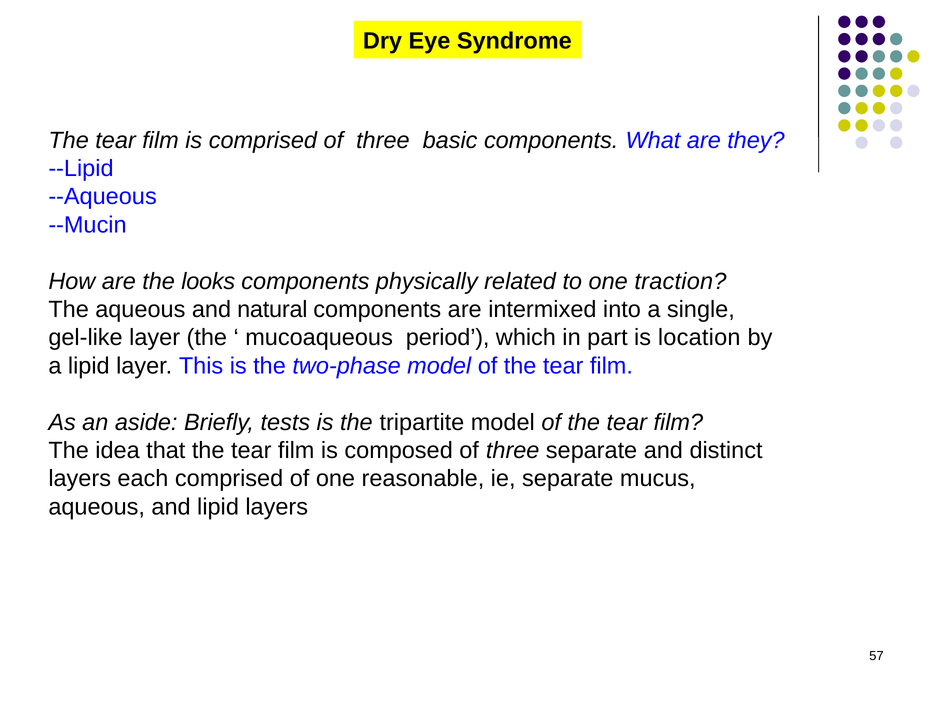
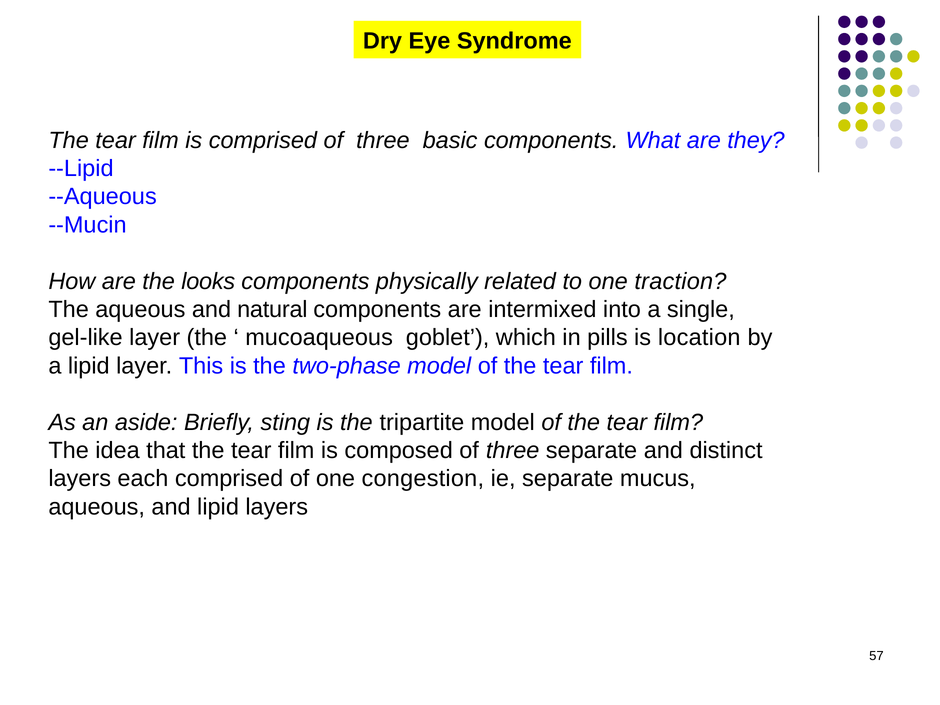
period: period -> goblet (448, 338)
part: part -> pills (607, 338)
tests: tests -> sting (285, 422)
reasonable: reasonable -> congestion (423, 479)
